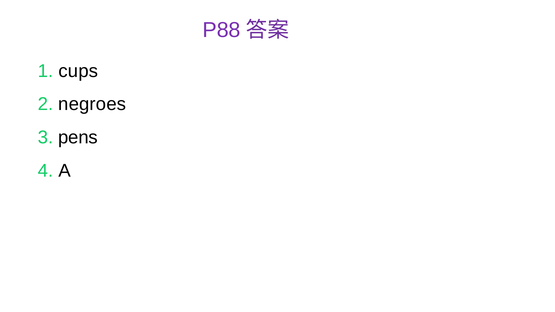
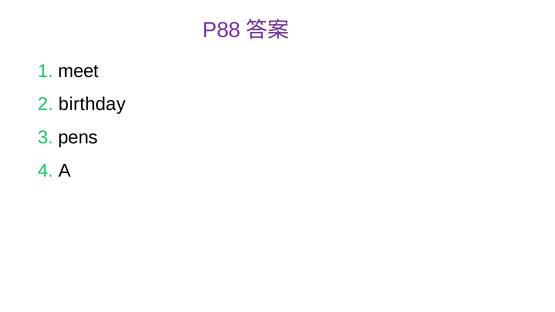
cups: cups -> meet (78, 71)
negroes: negroes -> birthday (92, 104)
